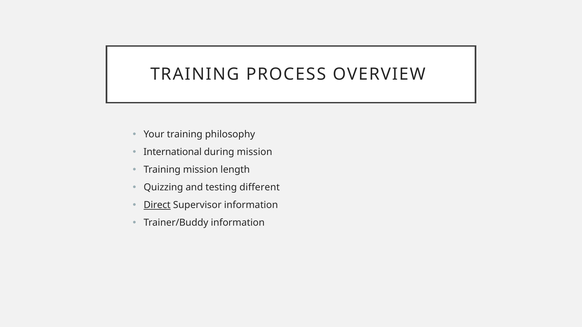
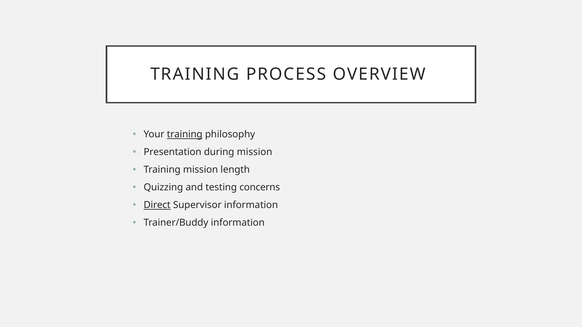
training underline: none -> present (185, 135)
International: International -> Presentation (173, 152)
different: different -> concerns (260, 188)
